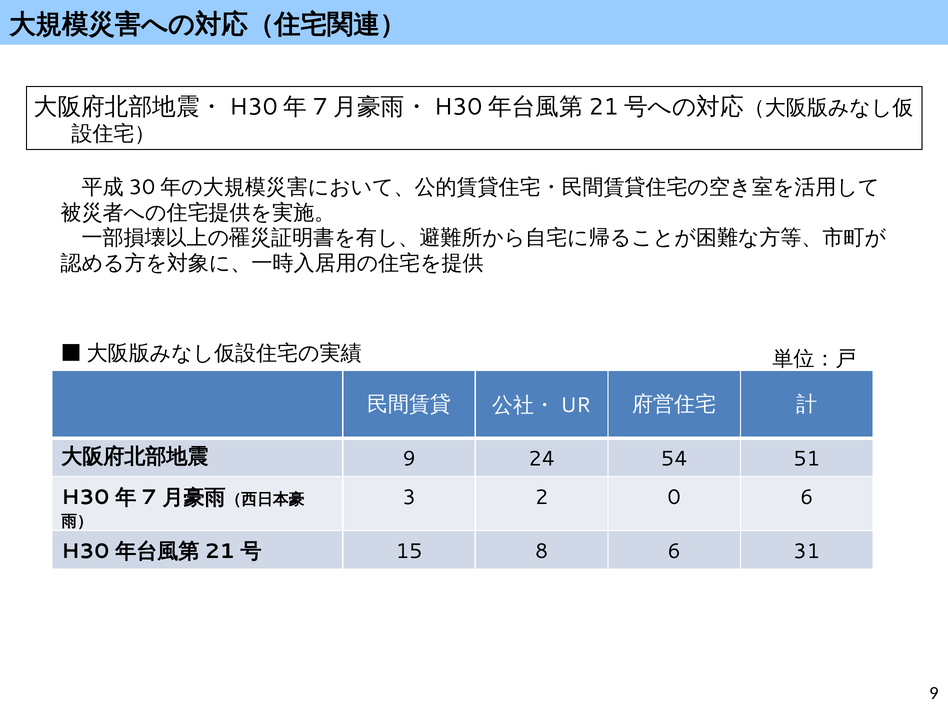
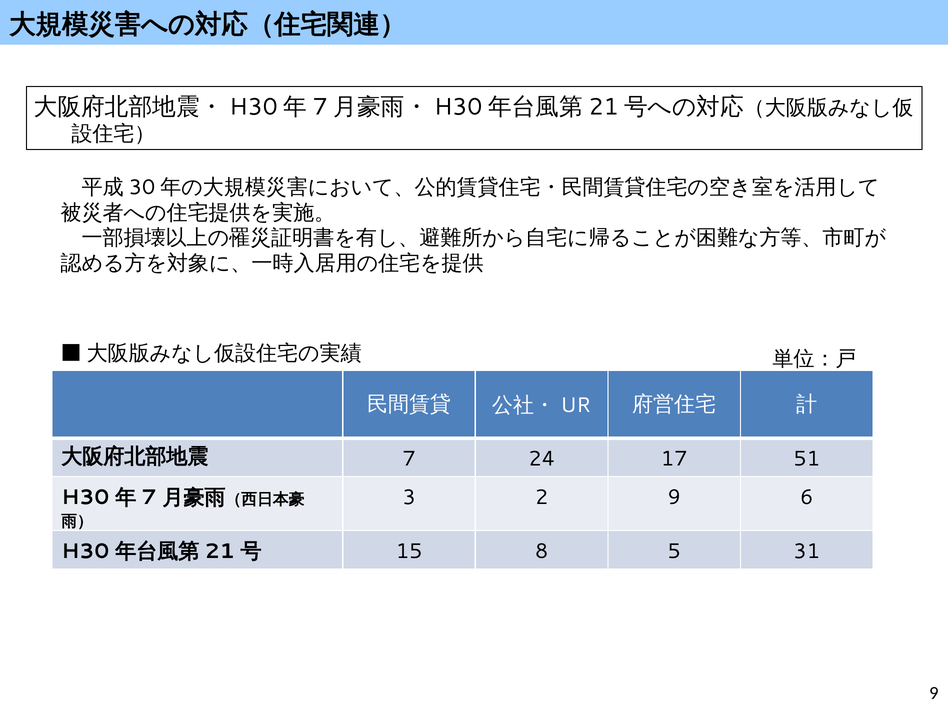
9: 9 -> 7 (409, 459)
54: 54 -> 17 (674, 459)
2 0: 0 -> 9 (674, 497)
8 6: 6 -> 5 (674, 551)
